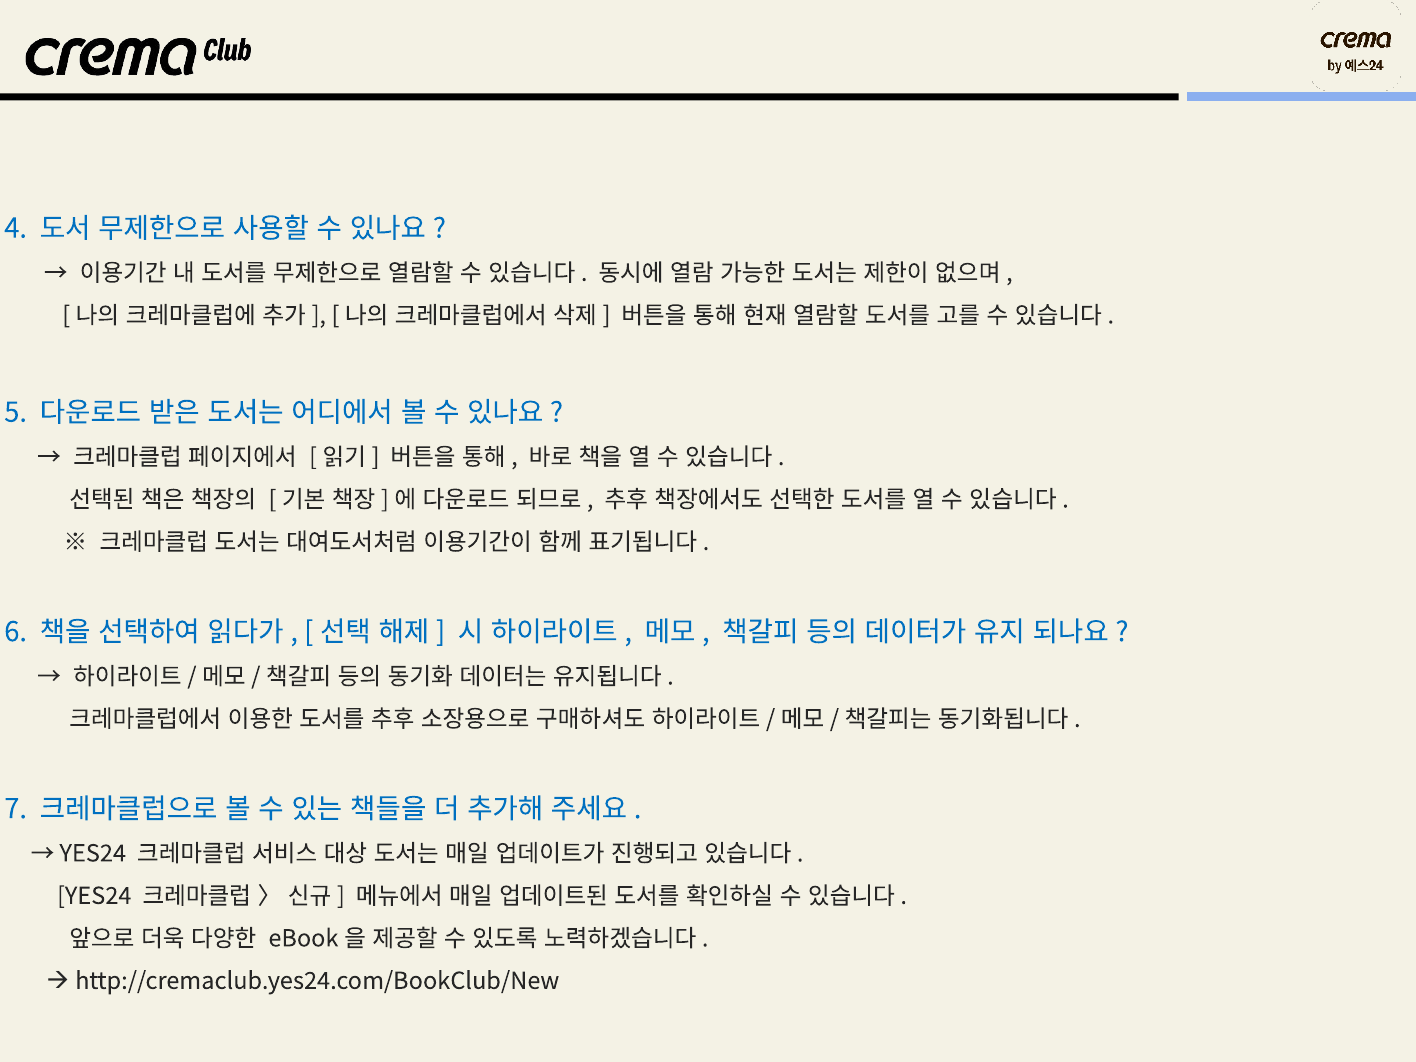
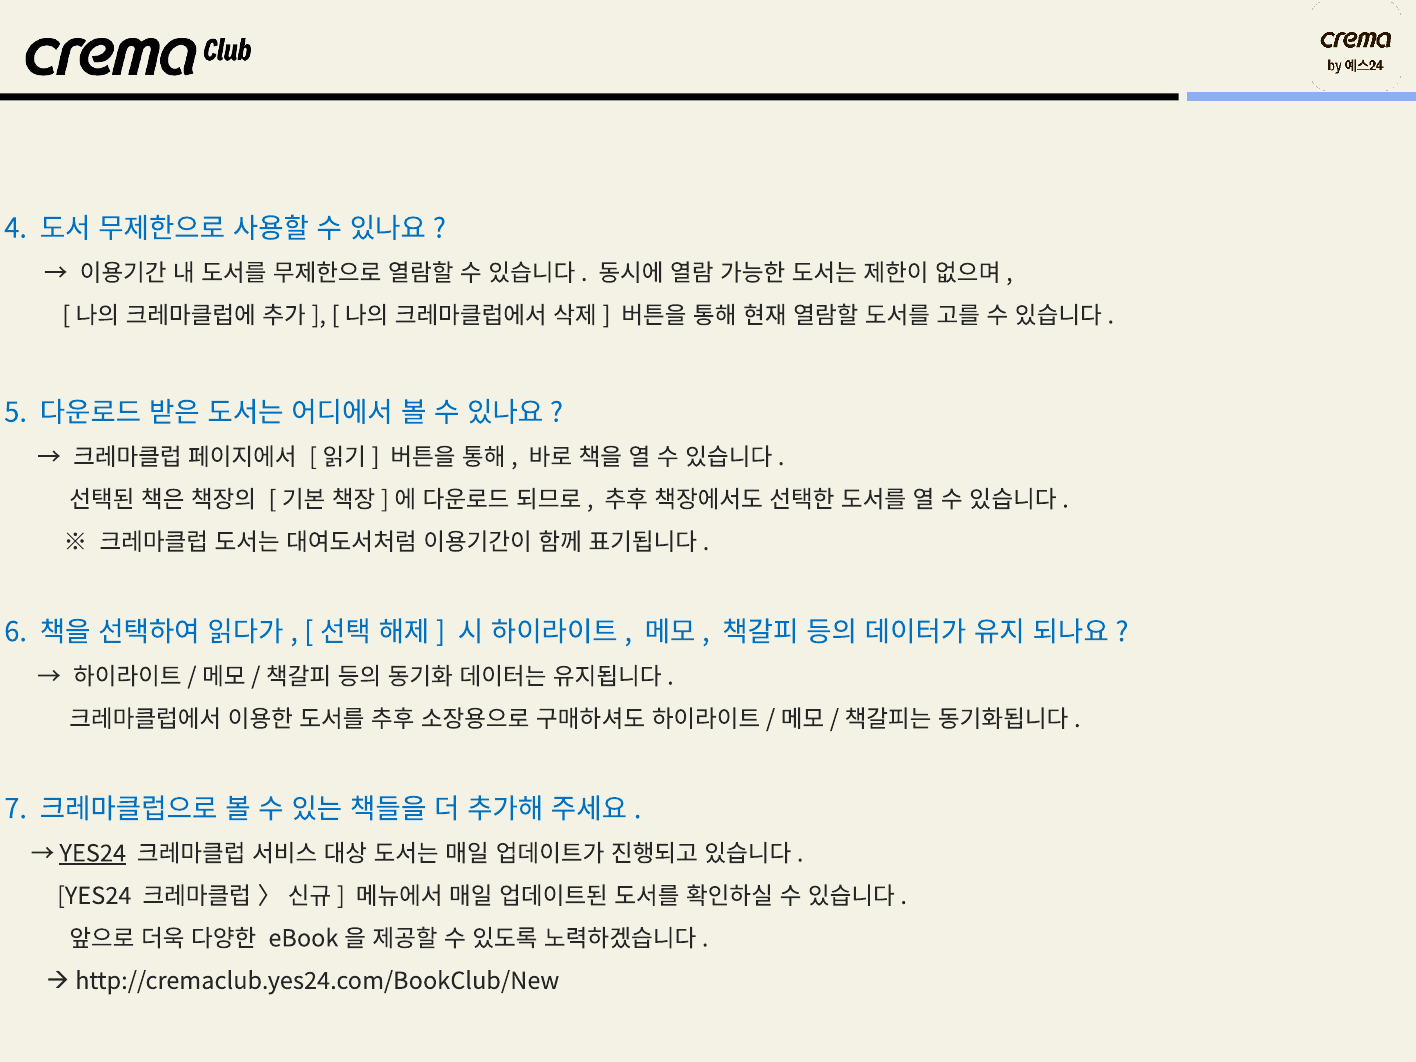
YES24 underline: none -> present (93, 854)
